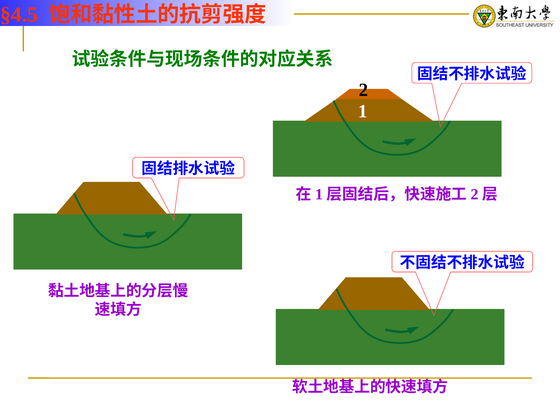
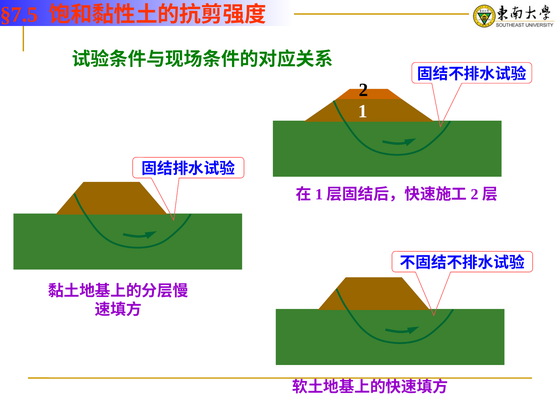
§4.5: §4.5 -> §7.5 (19, 15)
